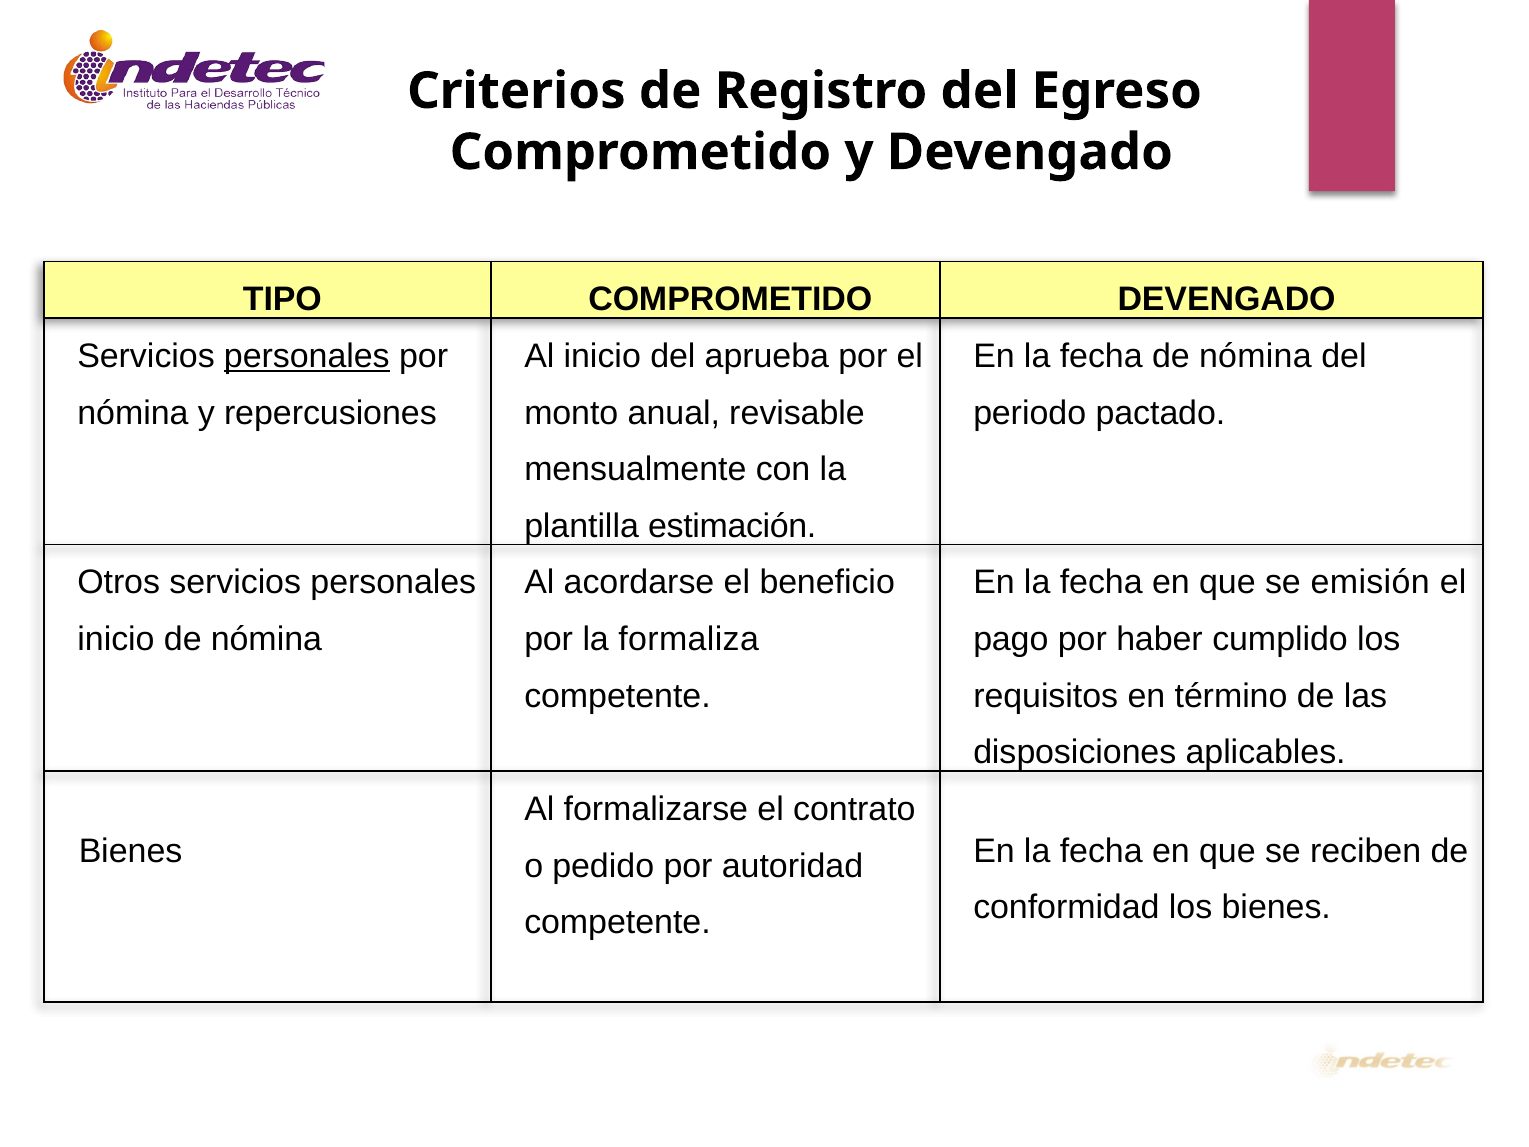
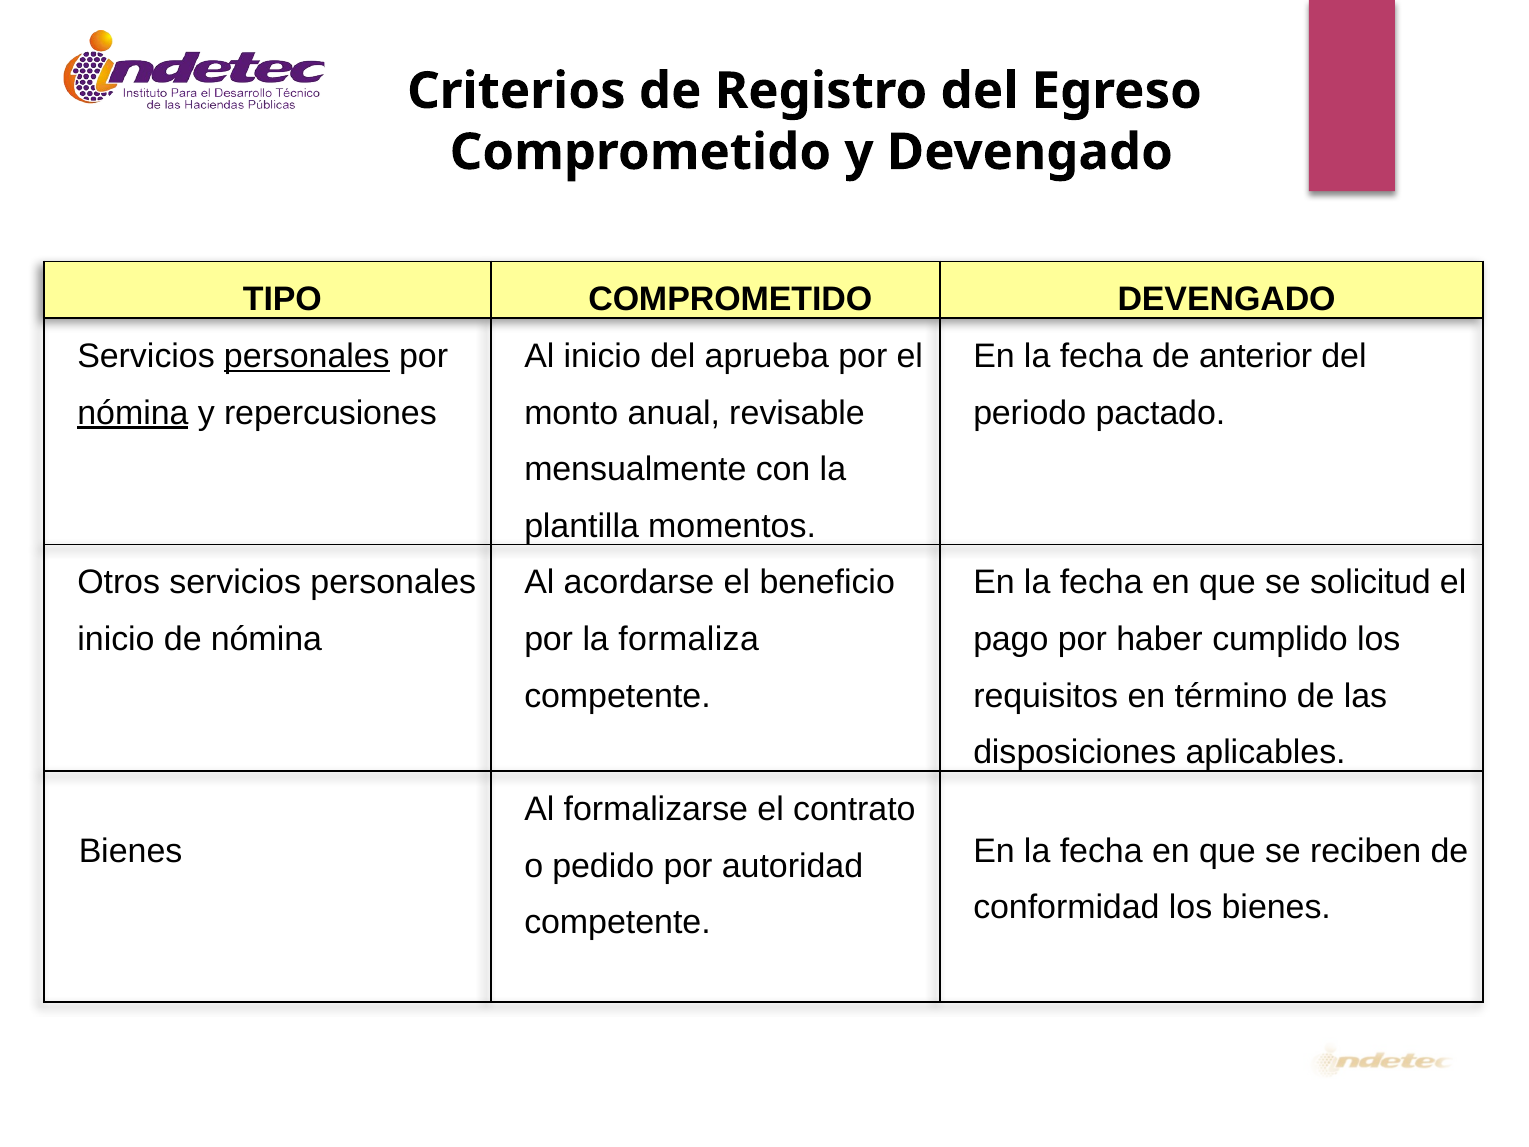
fecha de nómina: nómina -> anterior (1256, 356)
nómina underline: none -> present (133, 413)
estimación: estimación -> momentos (732, 526)
emisión: emisión -> solicitud (1370, 583)
